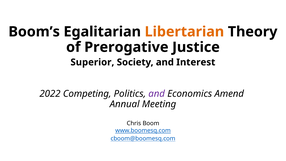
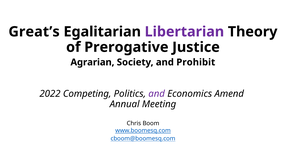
Boom’s: Boom’s -> Great’s (34, 32)
Libertarian colour: orange -> purple (184, 32)
Superior: Superior -> Agrarian (92, 62)
Interest: Interest -> Prohibit (196, 62)
